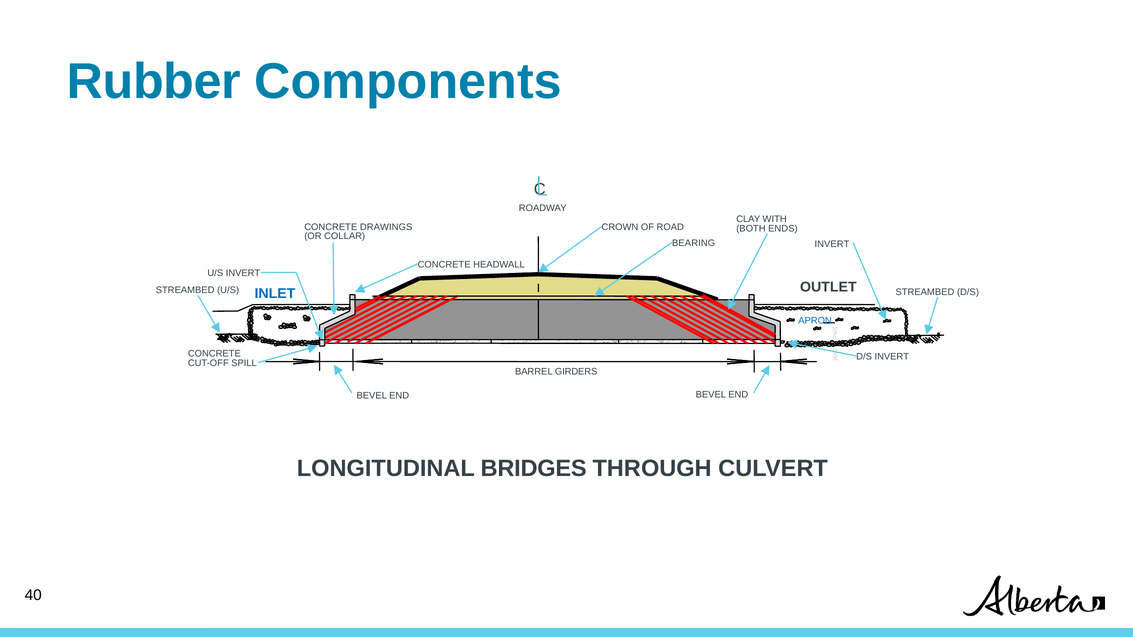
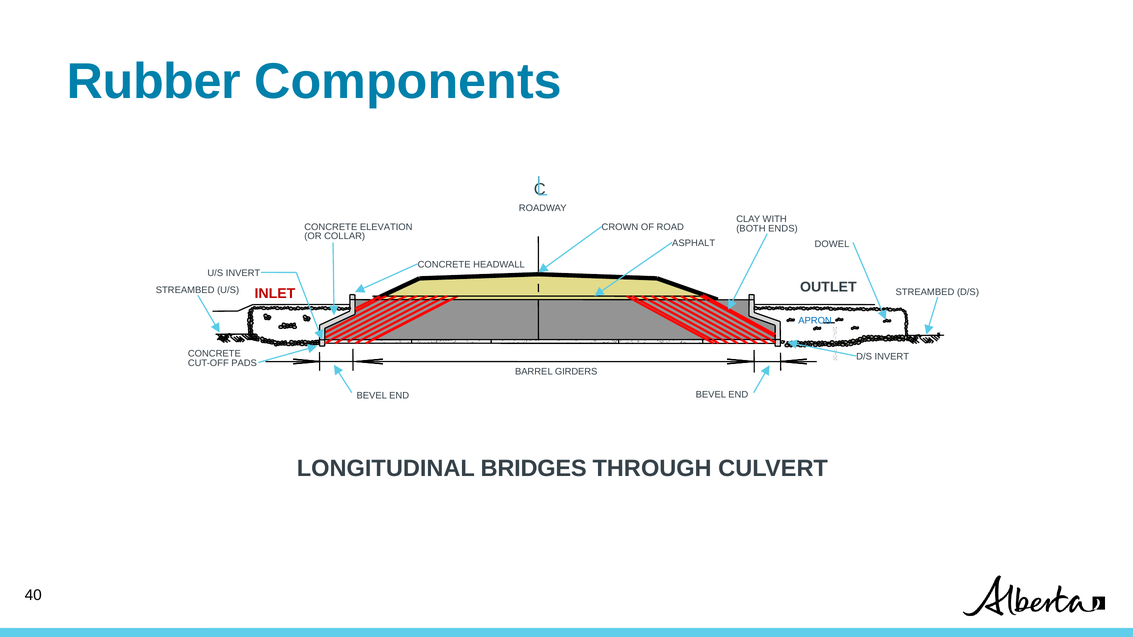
DRAWINGS: DRAWINGS -> ELEVATION (386, 227)
BEARING: BEARING -> ASPHALT (694, 243)
INVERT: INVERT -> DOWEL (832, 244)
INLET colour: blue -> red (275, 294)
SPILL: SPILL -> PADS (244, 363)
